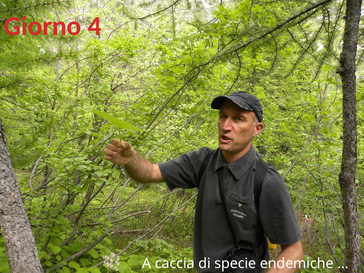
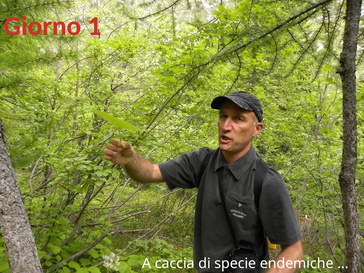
4: 4 -> 1 (94, 26)
